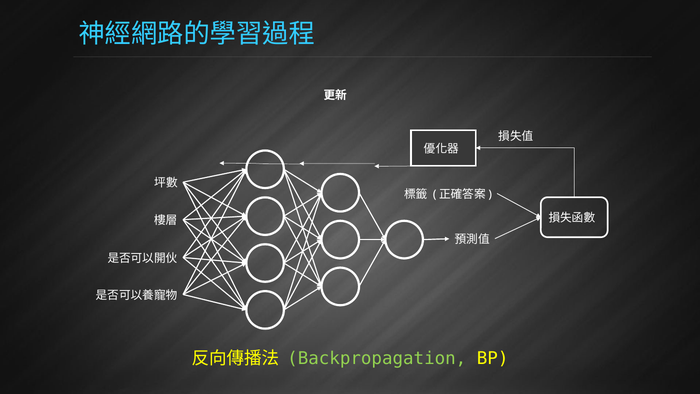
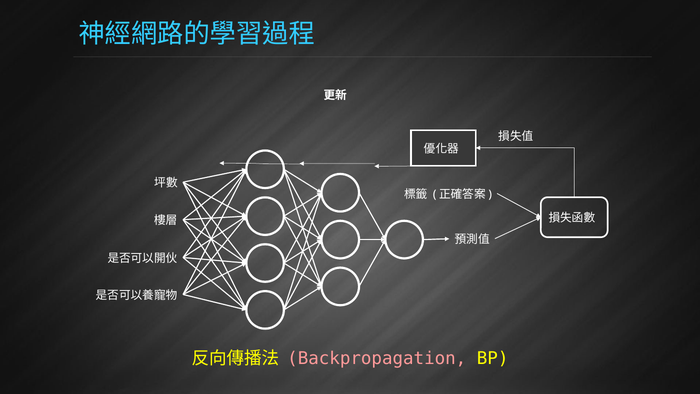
Backpropagation colour: light green -> pink (377, 358)
